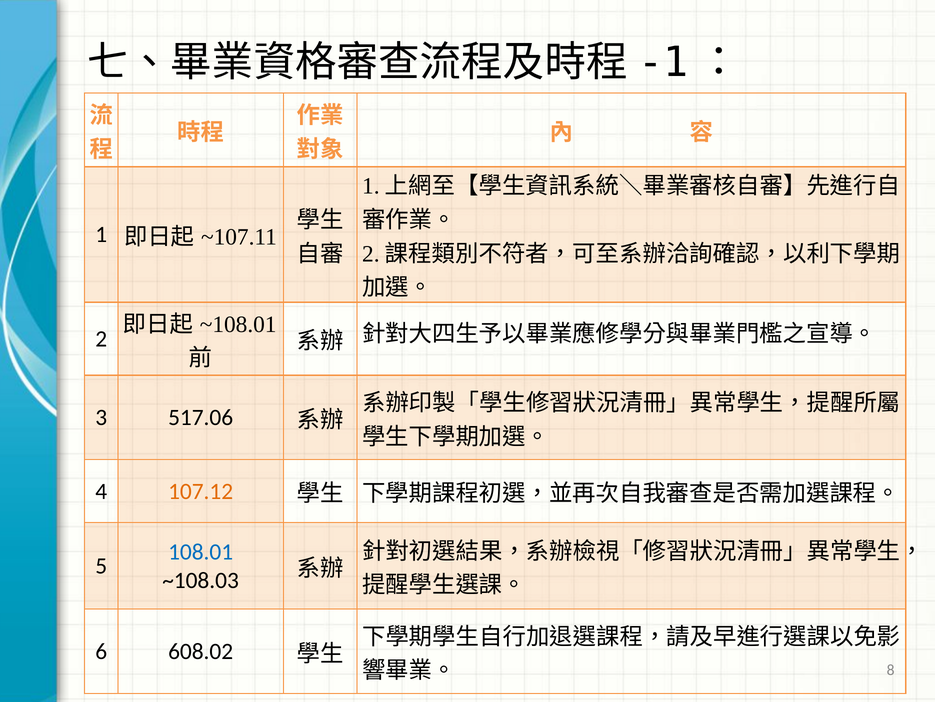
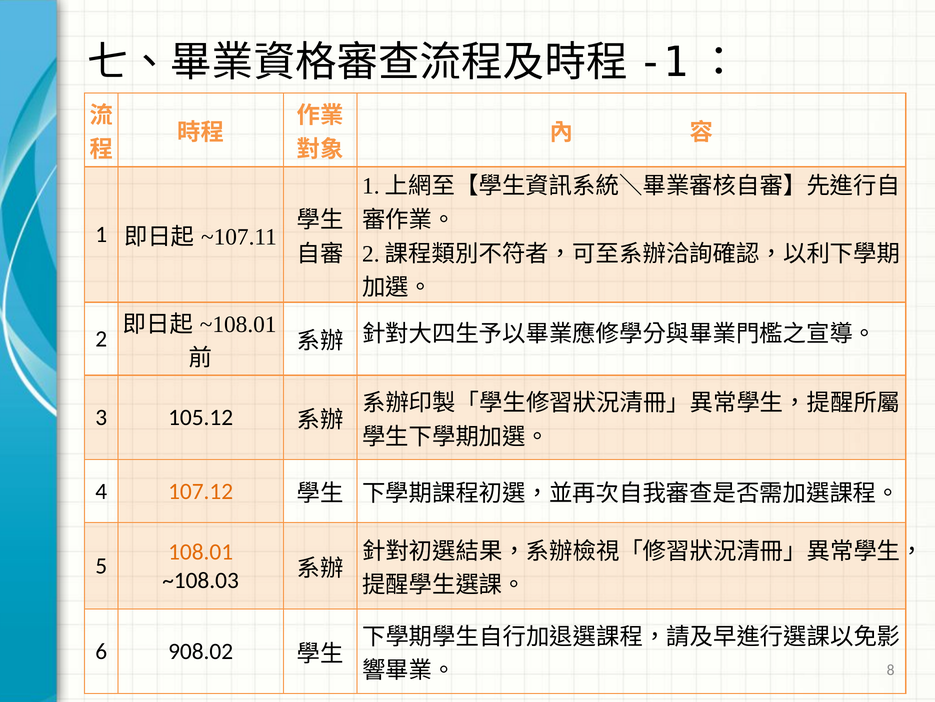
517.06: 517.06 -> 105.12 (201, 417)
108.01 colour: blue -> orange (201, 551)
608.02: 608.02 -> 908.02 (201, 651)
